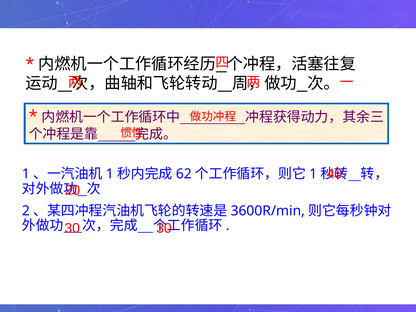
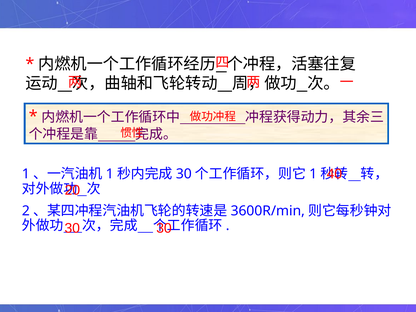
62: 62 -> 30 (184, 174)
